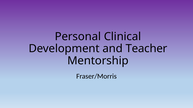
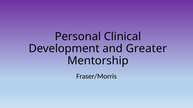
Teacher: Teacher -> Greater (146, 49)
